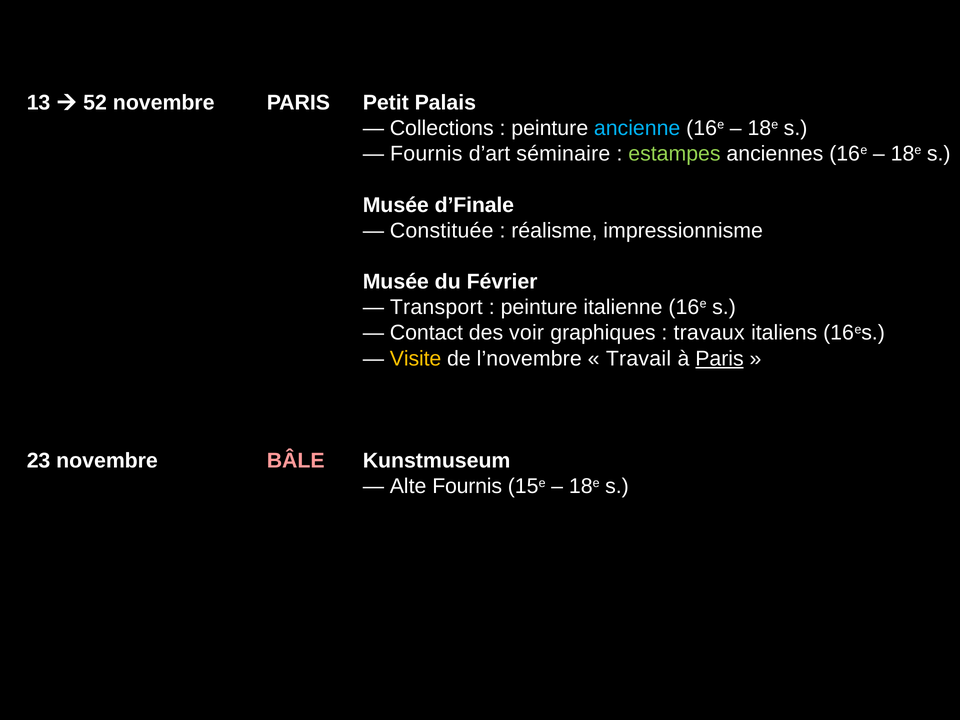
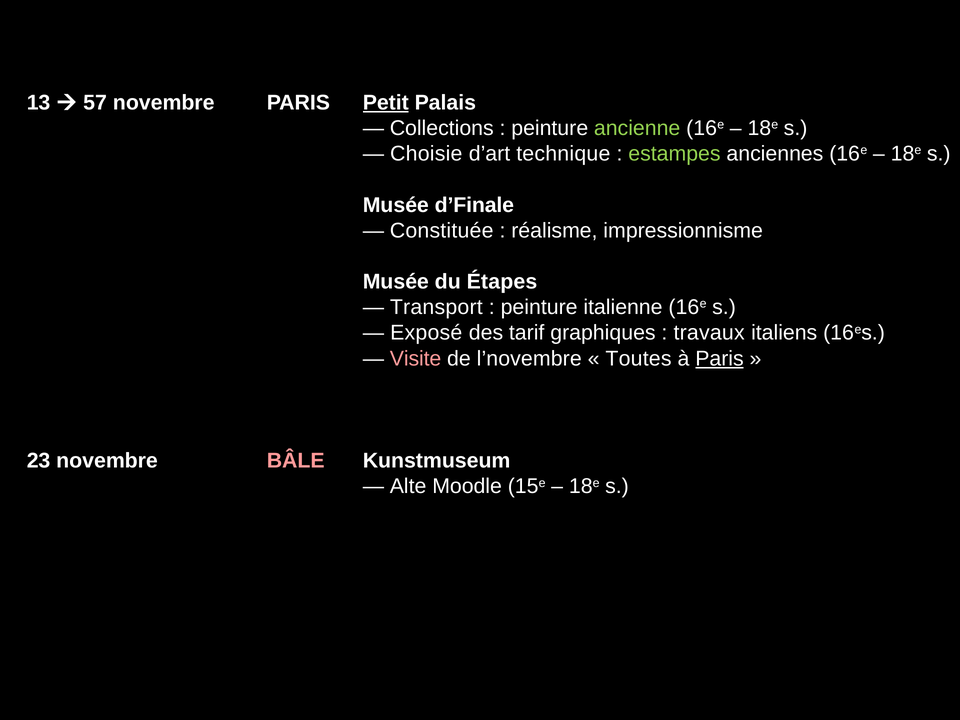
52: 52 -> 57 (95, 103)
Petit underline: none -> present (386, 103)
ancienne colour: light blue -> light green (637, 128)
Fournis: Fournis -> Choisie (426, 154)
séminaire: séminaire -> technique (563, 154)
Février: Février -> Étapes (502, 282)
Contact: Contact -> Exposé (426, 333)
voir: voir -> tarif (527, 333)
Visite colour: yellow -> pink (416, 359)
Travail: Travail -> Toutes (639, 359)
Alte Fournis: Fournis -> Moodle (467, 486)
